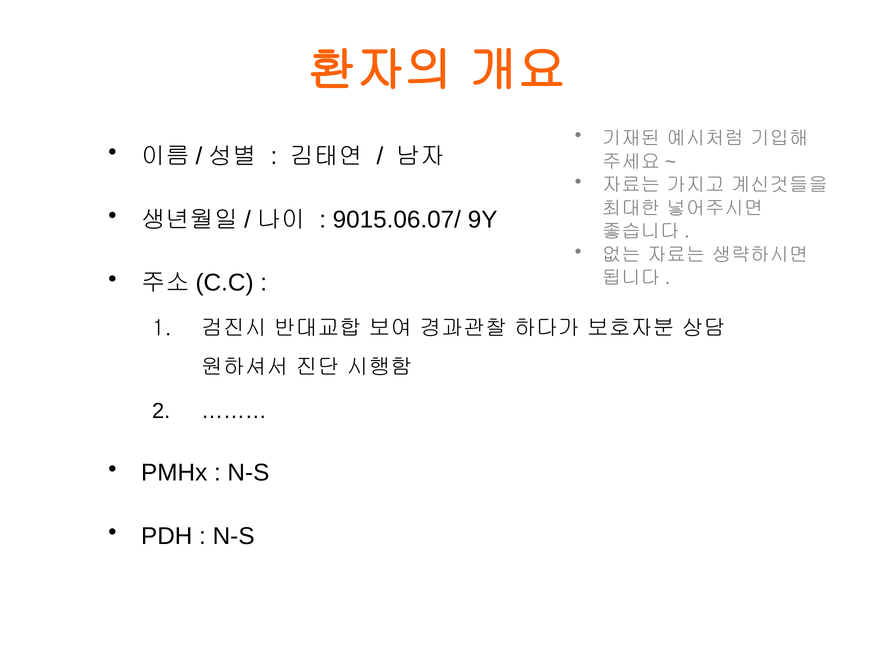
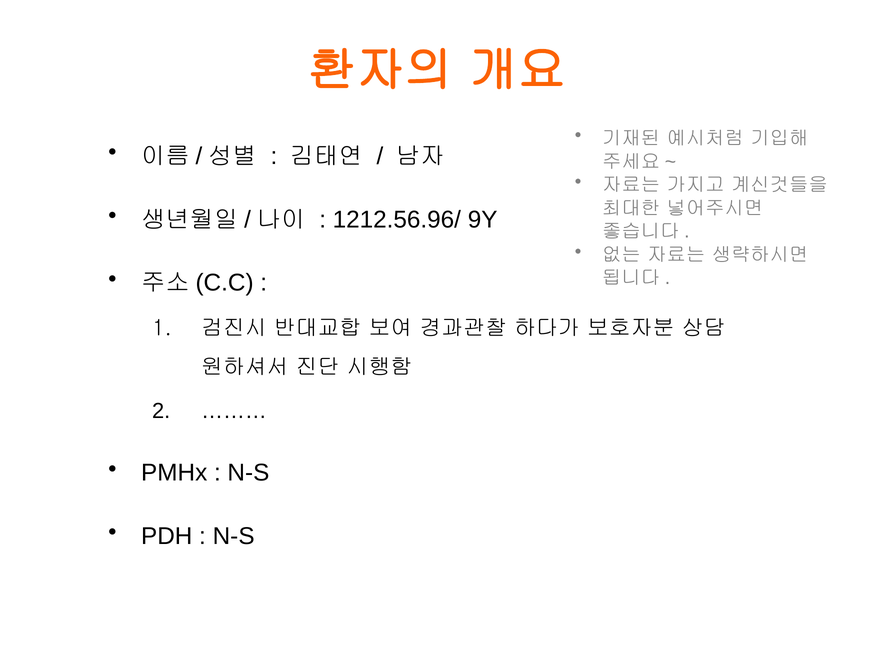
9015.06.07/: 9015.06.07/ -> 1212.56.96/ (397, 220)
